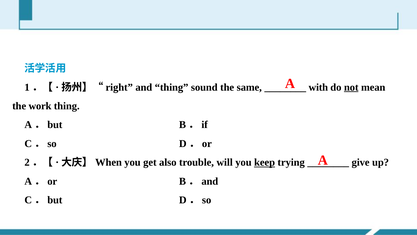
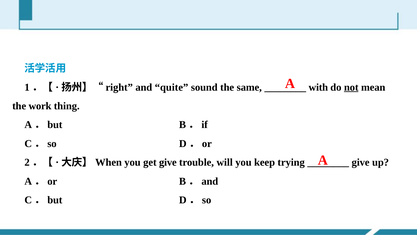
and thing: thing -> quite (172, 87)
get also: also -> give (168, 162)
keep underline: present -> none (265, 162)
